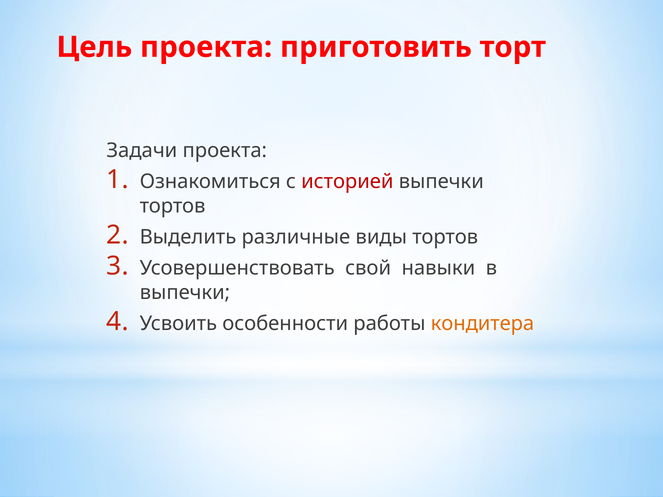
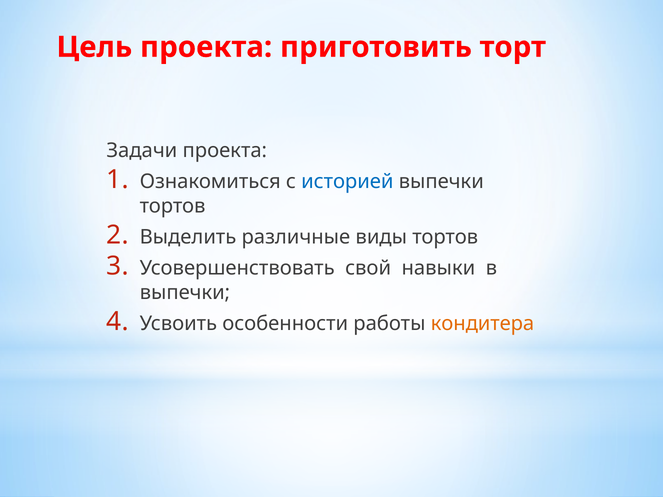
историей colour: red -> blue (347, 182)
